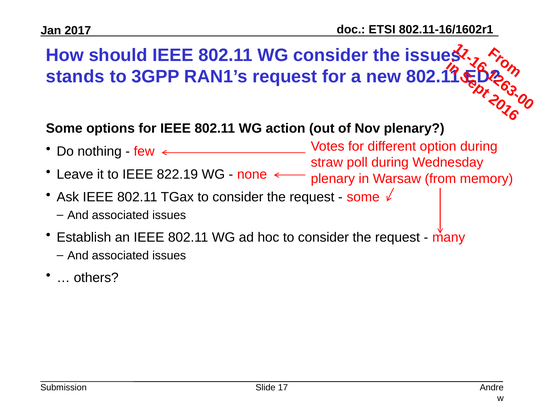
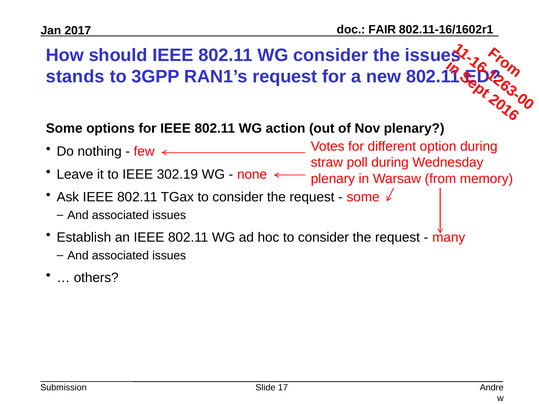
ETSI: ETSI -> FAIR (382, 30)
822.19: 822.19 -> 302.19 (177, 174)
